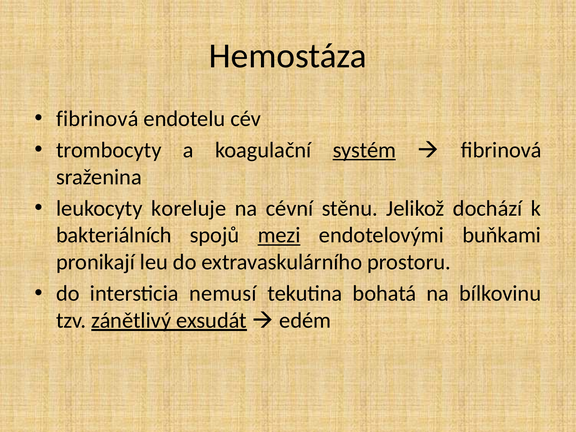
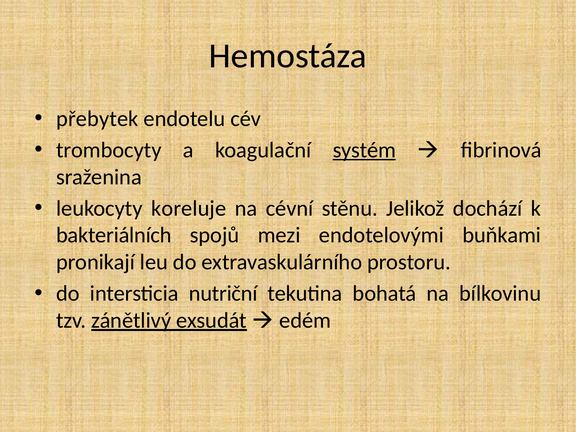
fibrinová: fibrinová -> přebytek (97, 119)
mezi underline: present -> none (279, 235)
nemusí: nemusí -> nutriční (223, 294)
